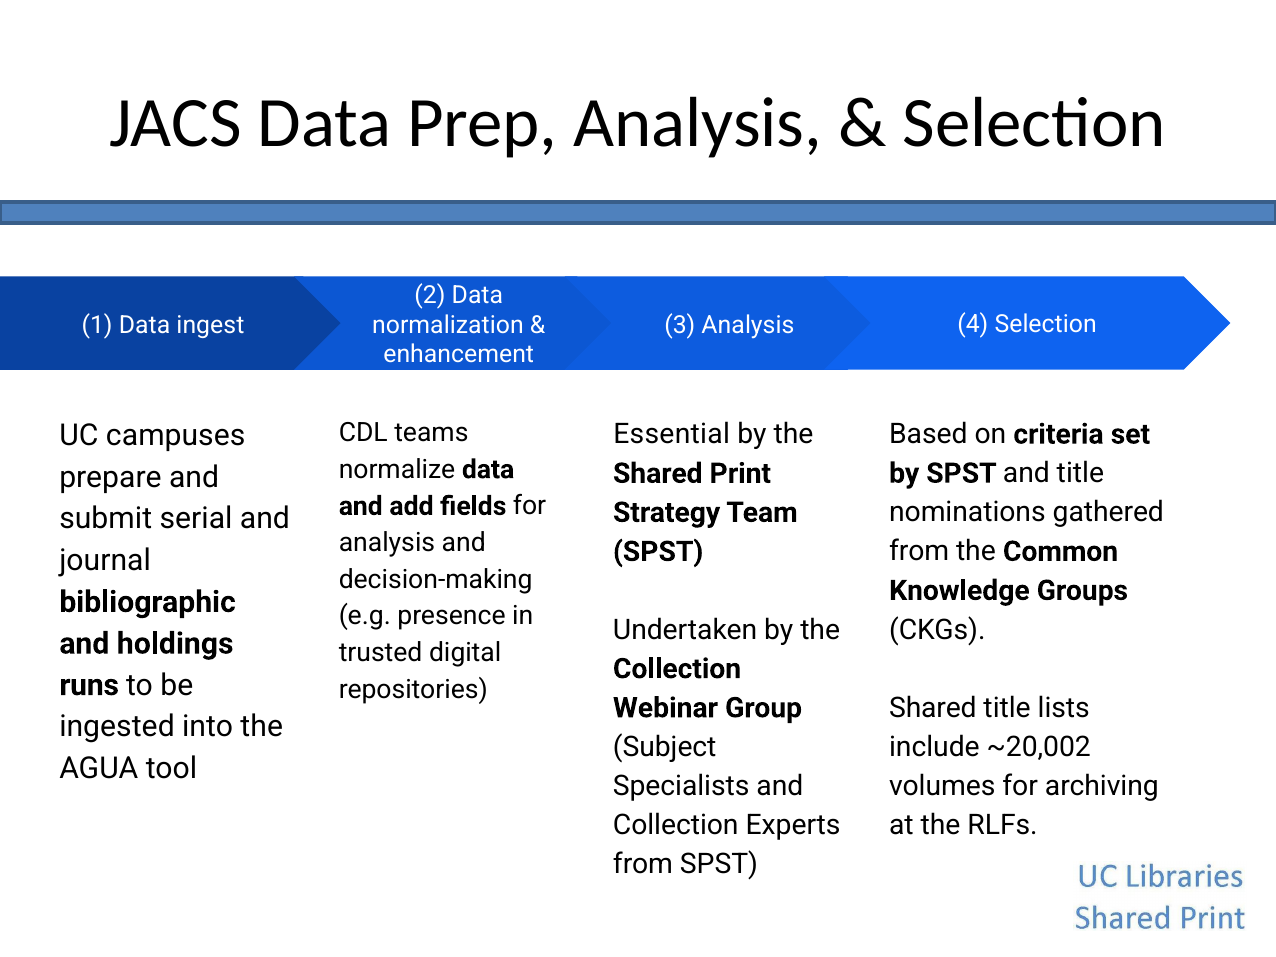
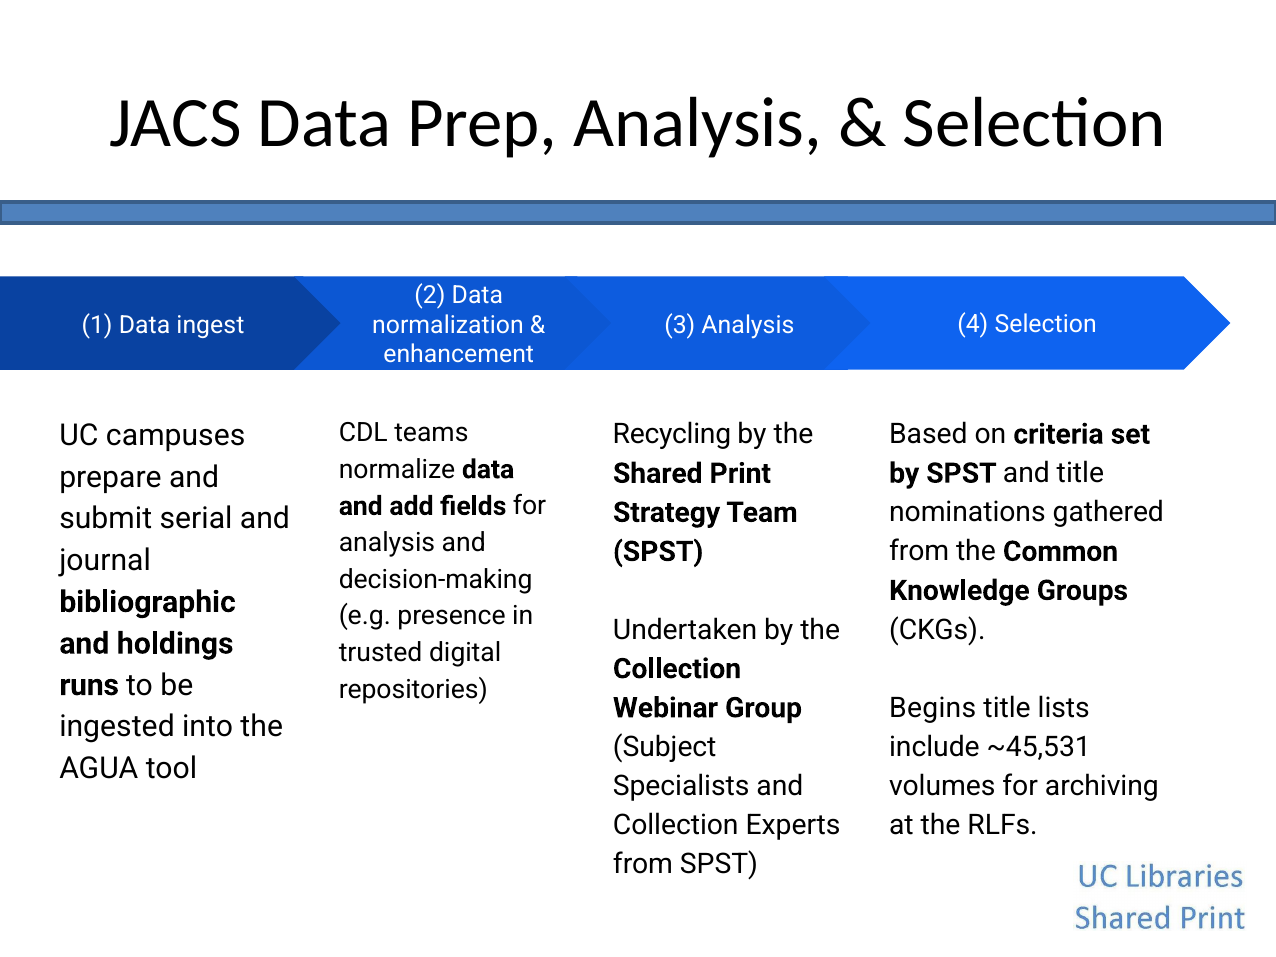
Essential: Essential -> Recycling (672, 434)
Shared: Shared -> Begins (933, 708)
~20,002: ~20,002 -> ~45,531 (1039, 747)
